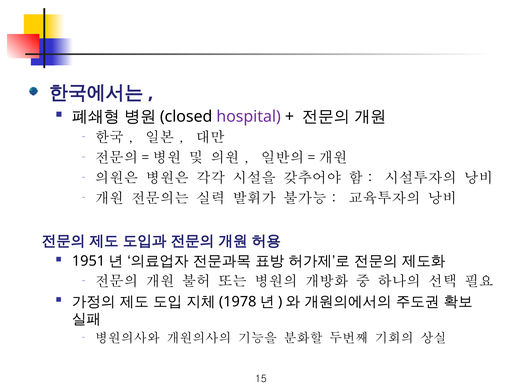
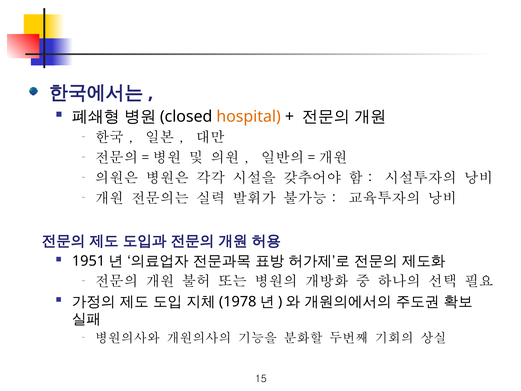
hospital colour: purple -> orange (249, 116)
